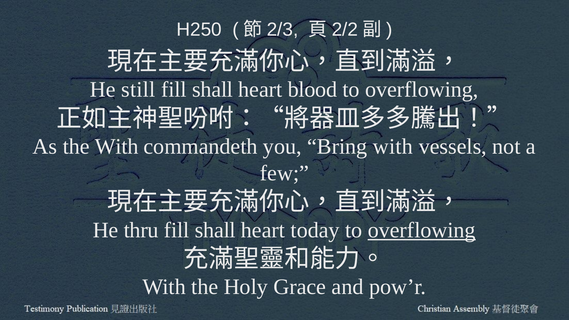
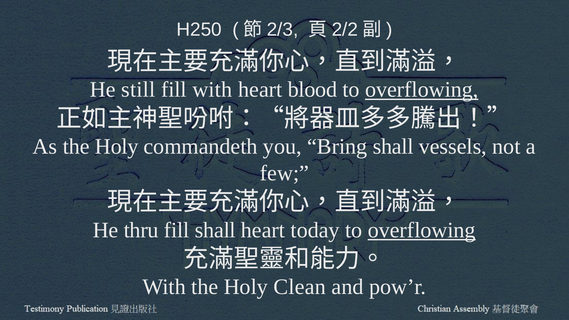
shall: shall -> with (212, 90)
overflowing underline: none -> present (422, 90)
As the With: With -> Holy (117, 147)
Bring with: with -> shall (393, 147)
Grace: Grace -> Clean (300, 287)
